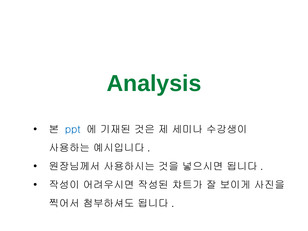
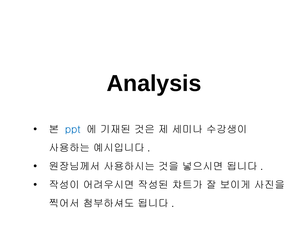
Analysis colour: green -> black (154, 83)
